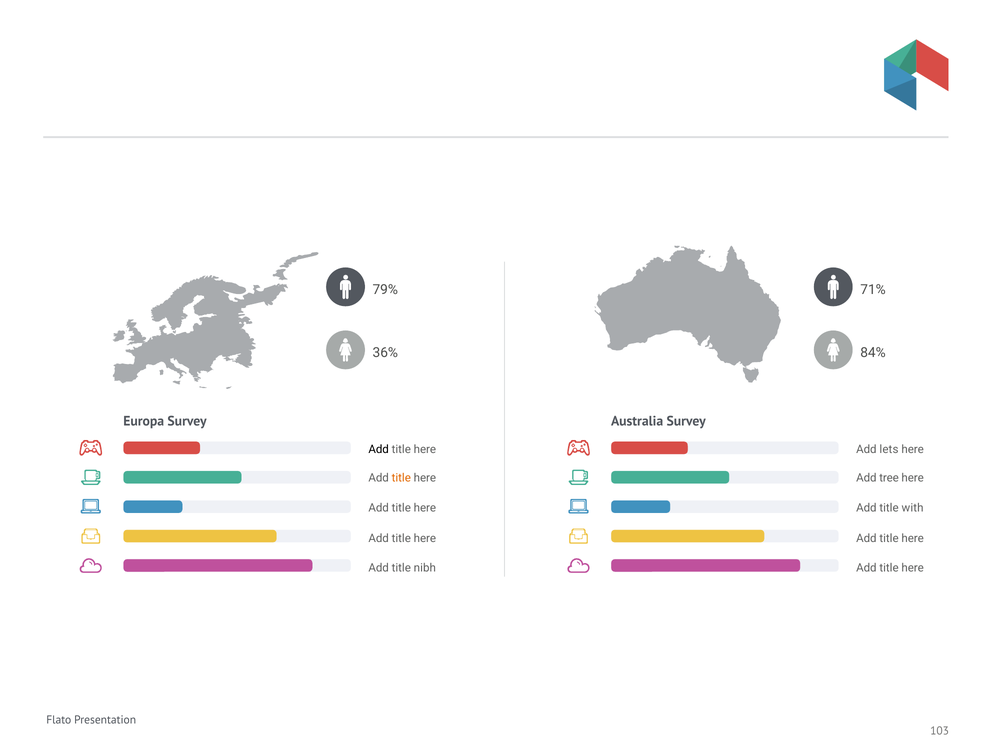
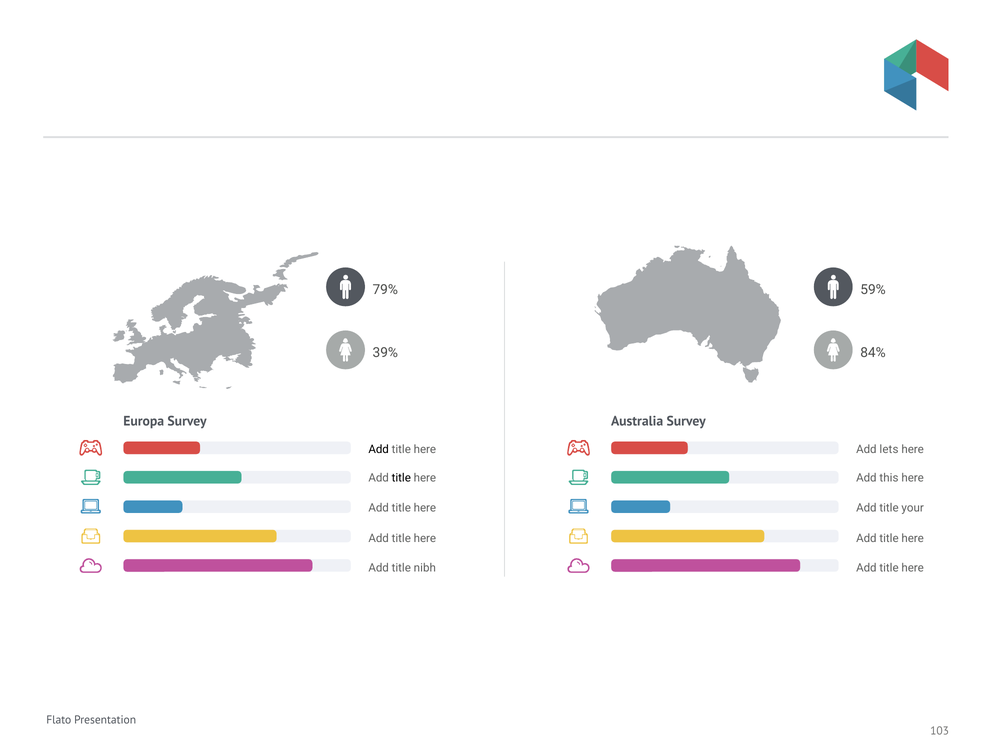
71%: 71% -> 59% (873, 289)
36%: 36% -> 39% (385, 352)
title colour: orange -> black (401, 477)
tree: tree -> this (889, 477)
with: with -> your (913, 508)
